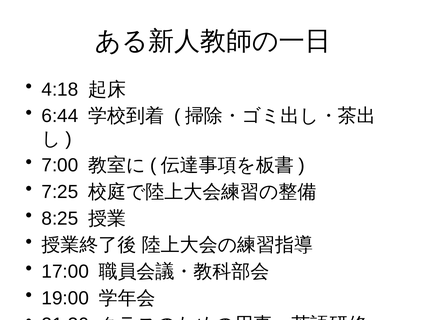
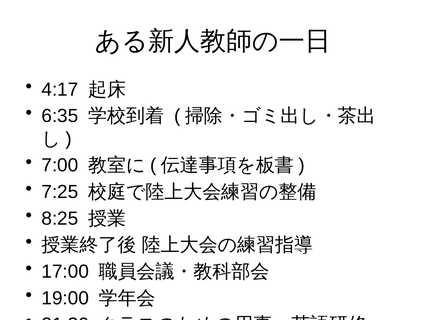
4:18: 4:18 -> 4:17 (60, 89)
6:44: 6:44 -> 6:35 (60, 116)
